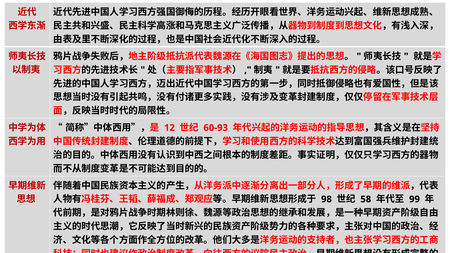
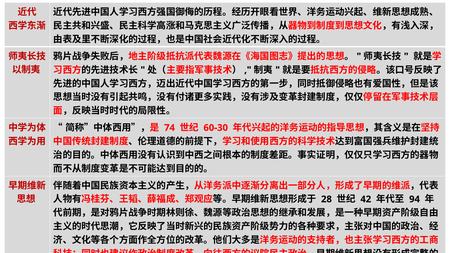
12: 12 -> 74 (169, 128)
60-93: 60-93 -> 60-30 (216, 128)
98: 98 -> 28 (326, 199)
58: 58 -> 42 (366, 199)
99: 99 -> 94 (415, 199)
